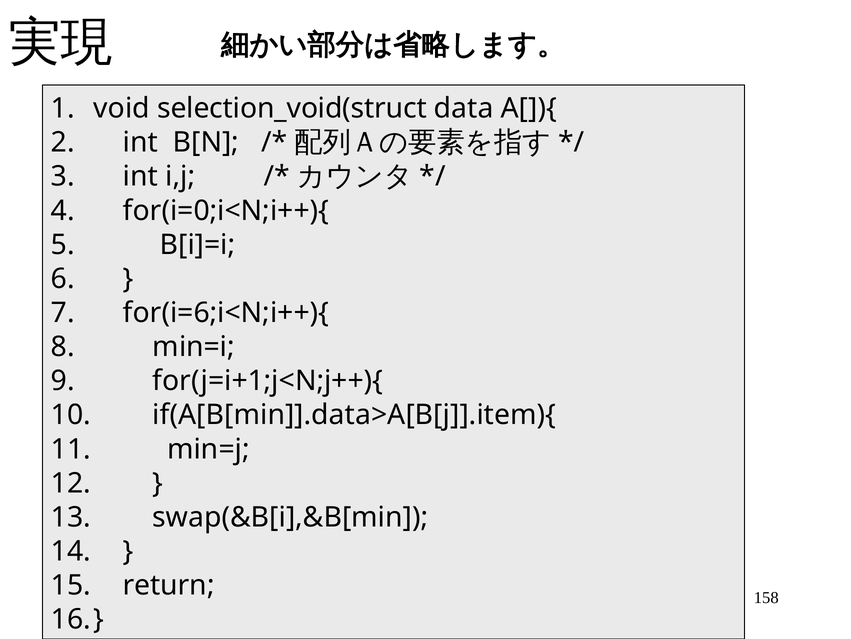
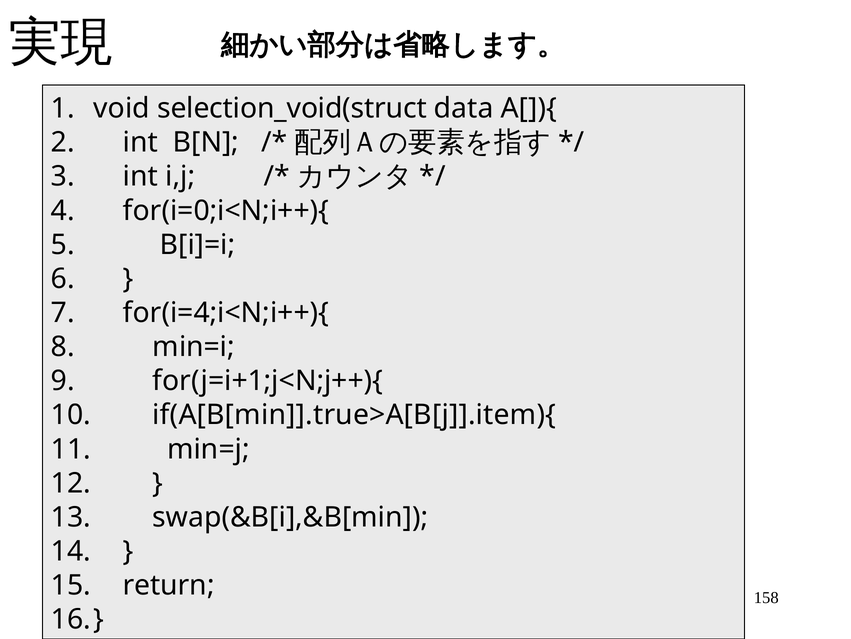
for(i=6;i<N;i++){: for(i=6;i<N;i++){ -> for(i=4;i<N;i++){ (226, 313)
if(A[B[min]].data>A[B[j]].item){: if(A[B[min]].data>A[B[j]].item){ -> if(A[B[min]].true>A[B[j]].item){ (354, 415)
